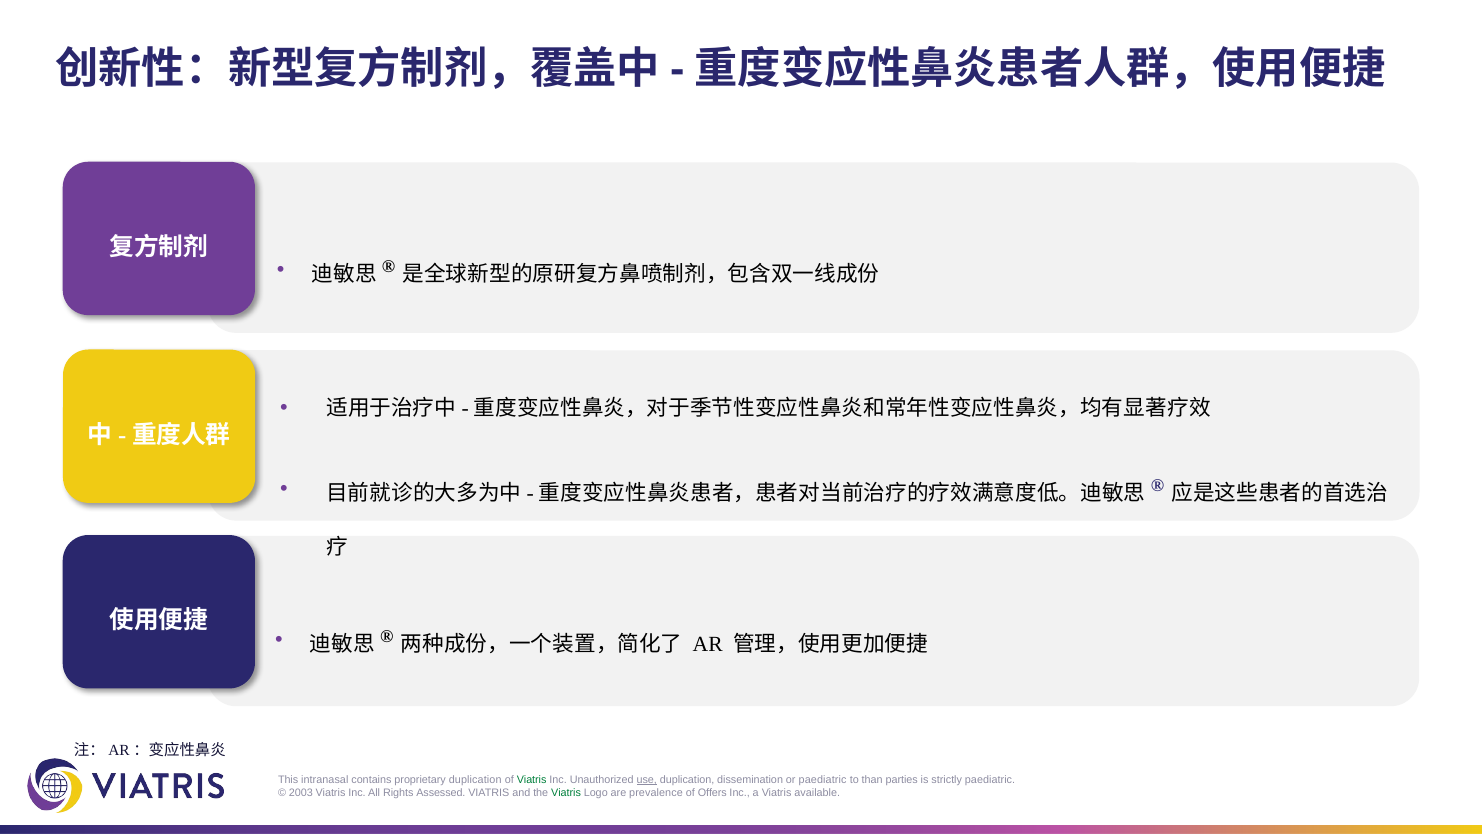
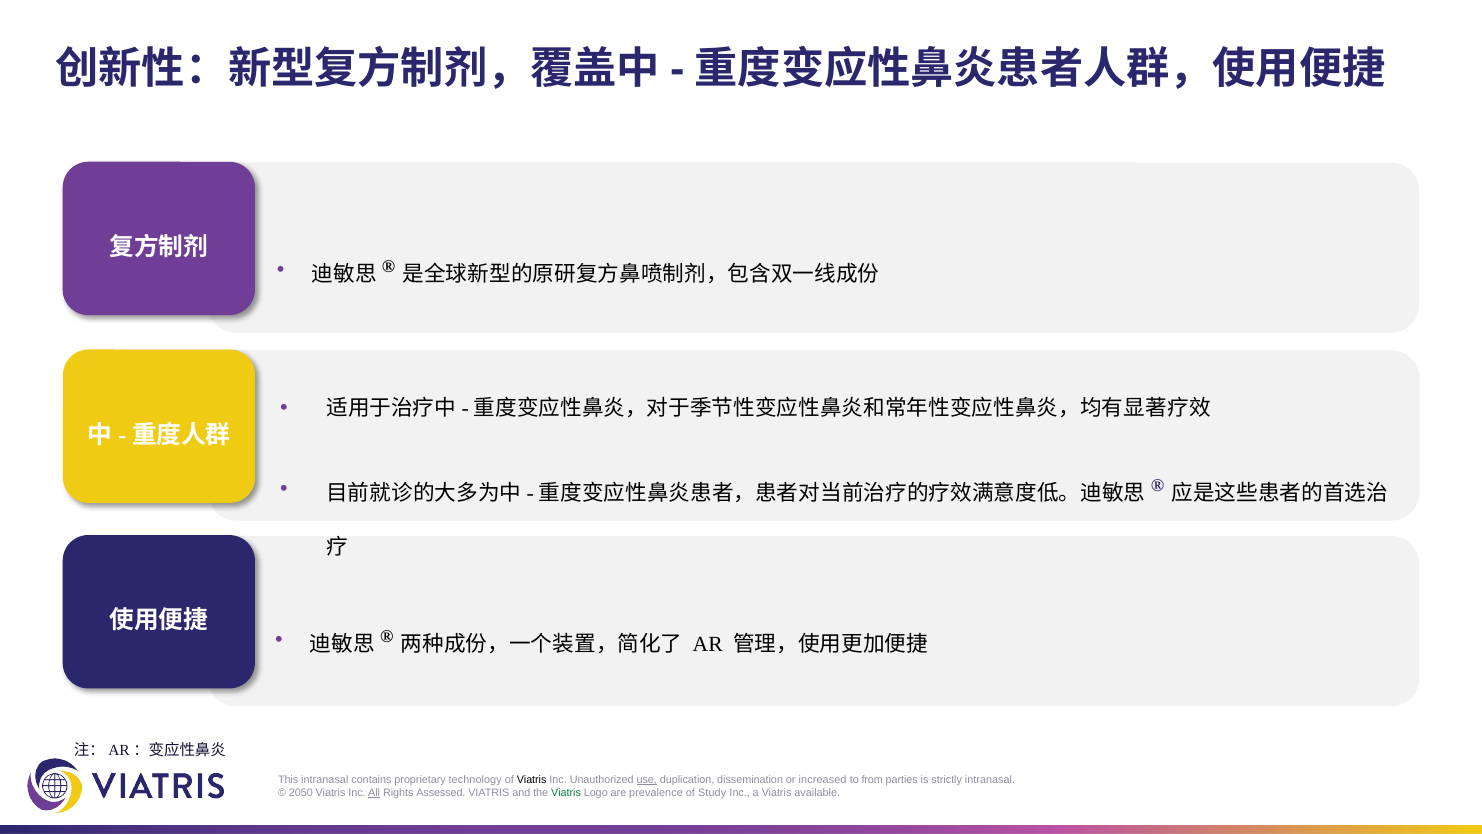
proprietary duplication: duplication -> technology (475, 780)
Viatris colour: green -> black (532, 780)
or paediatric: paediatric -> increased (823, 780)
than: than -> from (872, 780)
strictly paediatric: paediatric -> intranasal (990, 780)
2003: 2003 -> 2050 (301, 793)
All underline: none -> present (374, 793)
Offers: Offers -> Study (712, 793)
